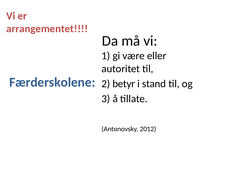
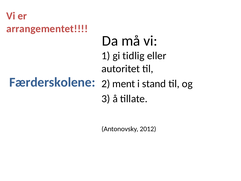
være: være -> tidlig (134, 56)
betyr: betyr -> ment (124, 84)
